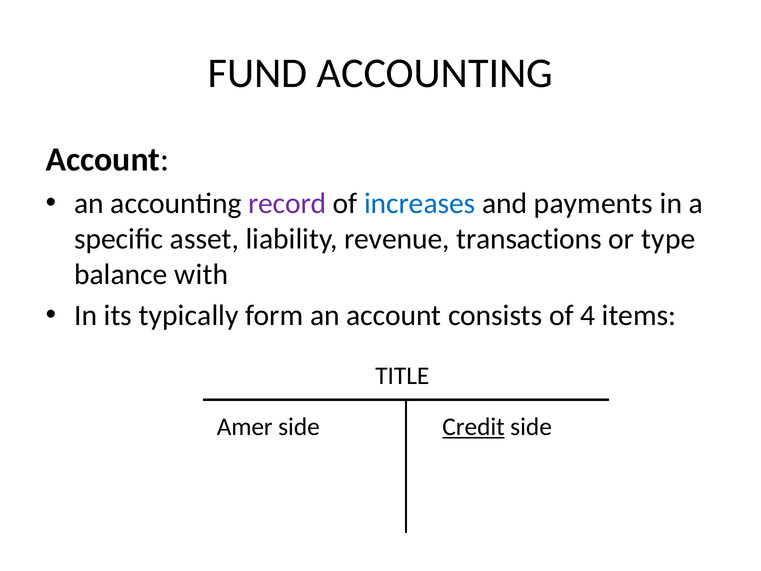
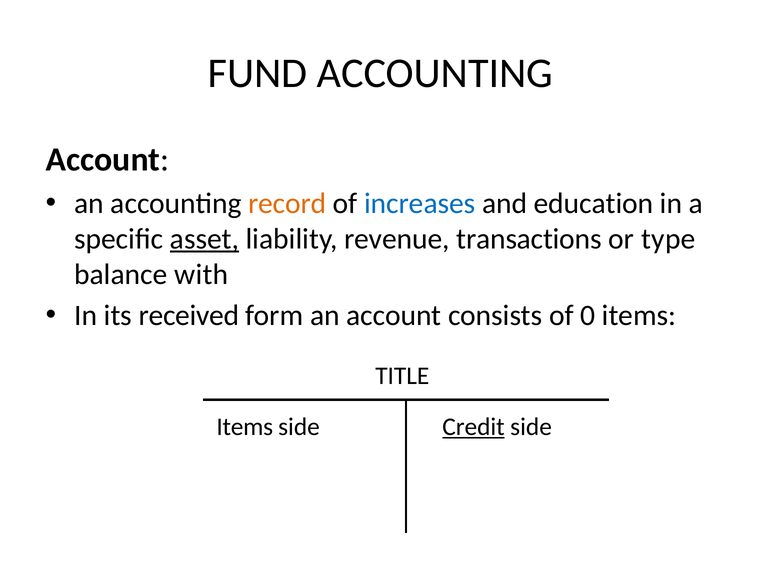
record colour: purple -> orange (287, 203)
payments: payments -> education (594, 203)
asset underline: none -> present (204, 239)
typically: typically -> received (189, 316)
4: 4 -> 0 (588, 316)
Amer: Amer -> Items (245, 427)
